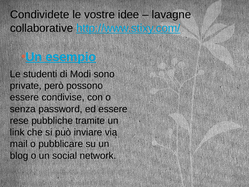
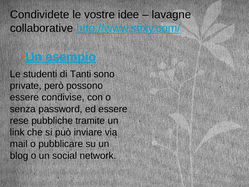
Modi: Modi -> Tanti (81, 74)
